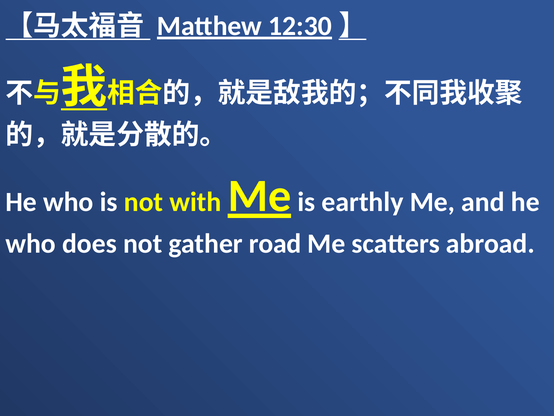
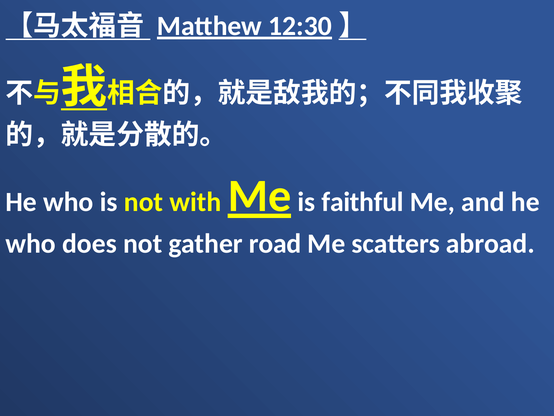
earthly: earthly -> faithful (363, 202)
